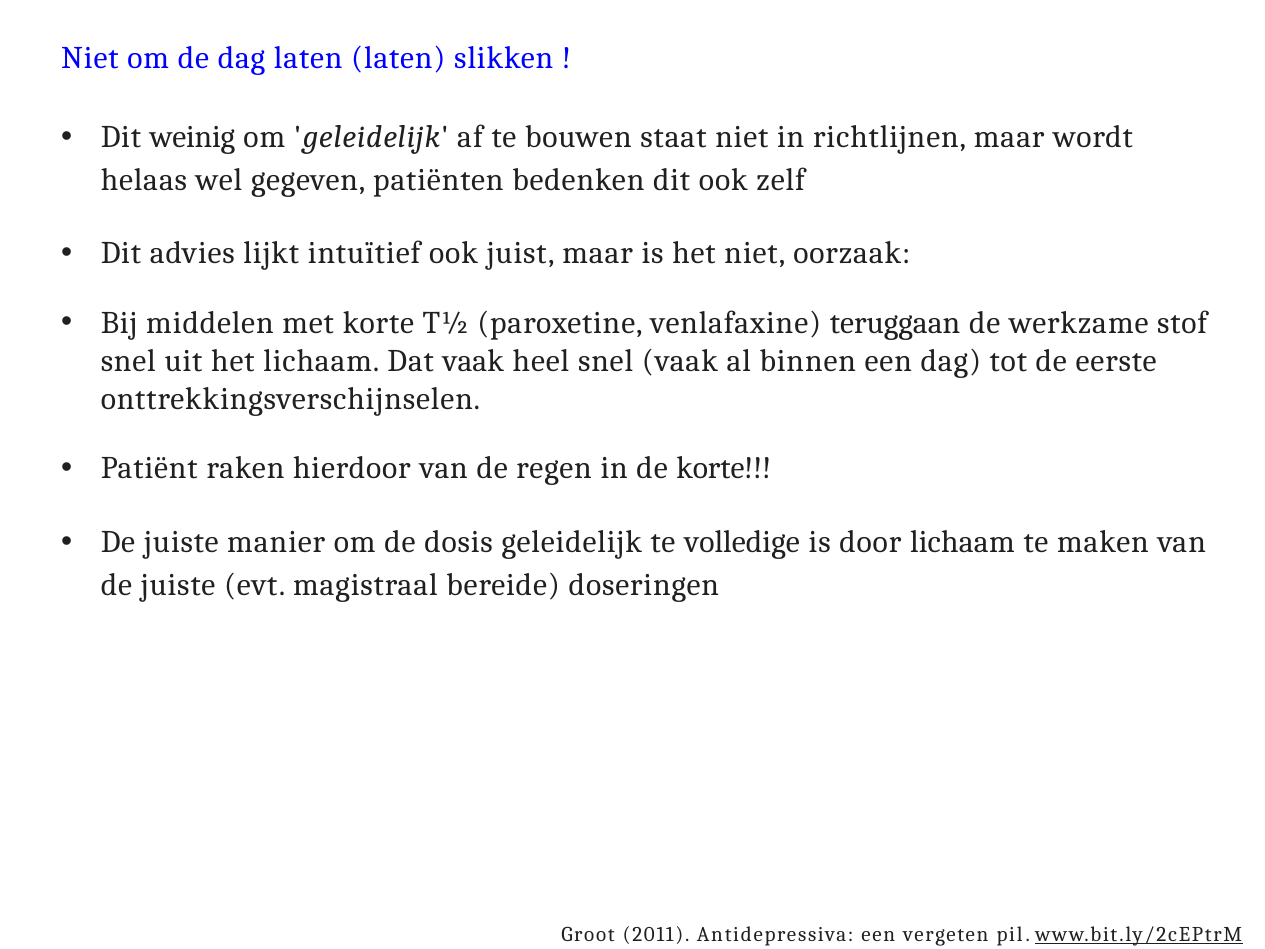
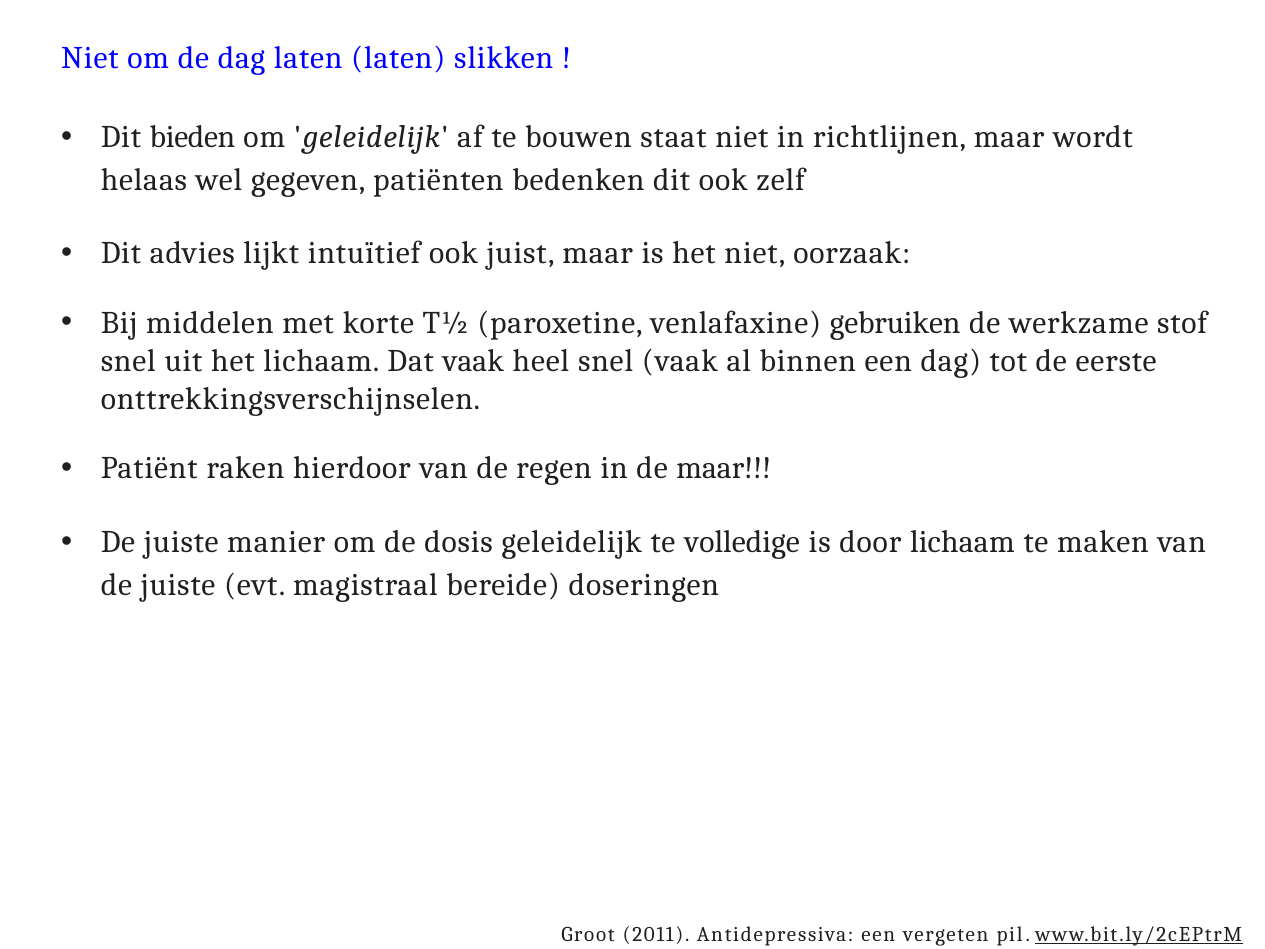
weinig: weinig -> bieden (193, 137)
teruggaan: teruggaan -> gebruiken (895, 323)
de korte: korte -> maar (724, 468)
